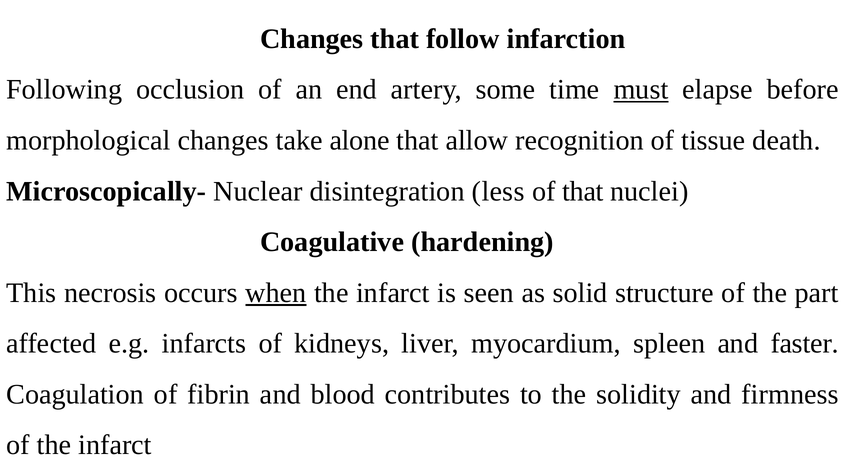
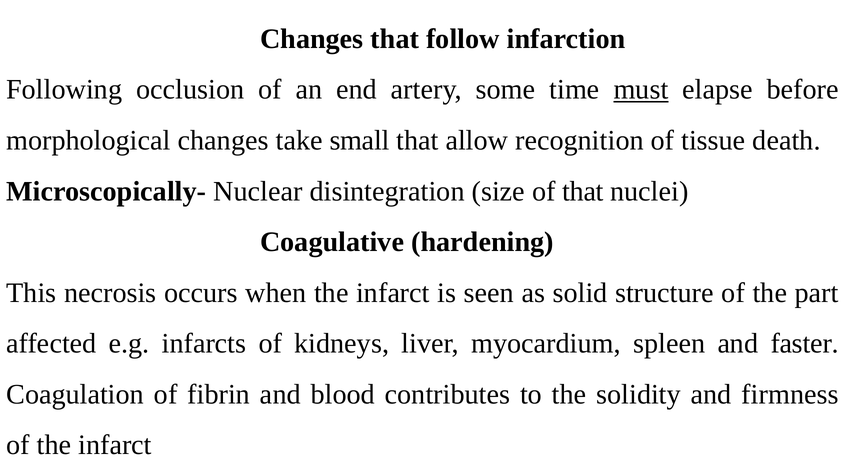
alone: alone -> small (360, 140)
less: less -> size (498, 191)
when underline: present -> none (276, 293)
